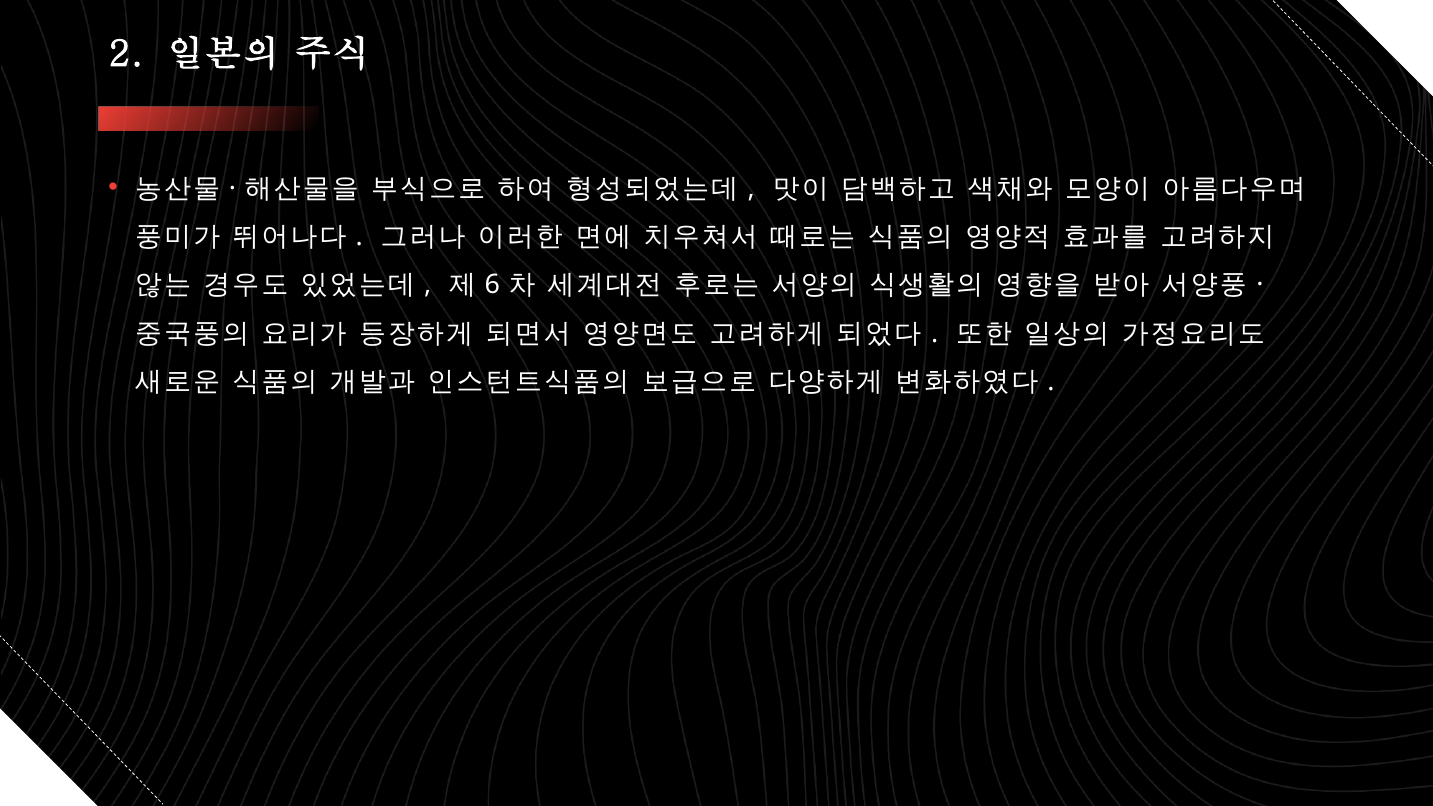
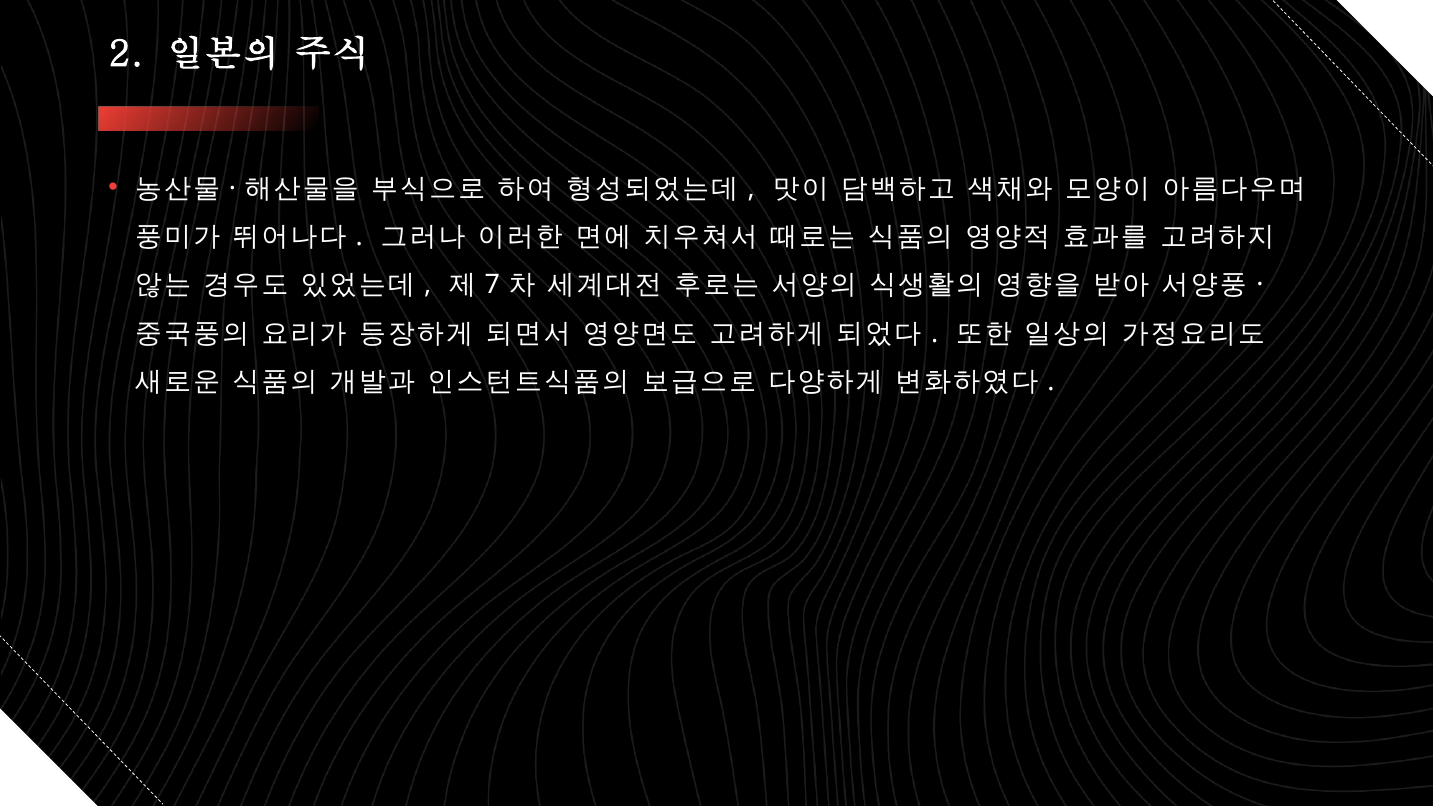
6: 6 -> 7 (492, 285)
